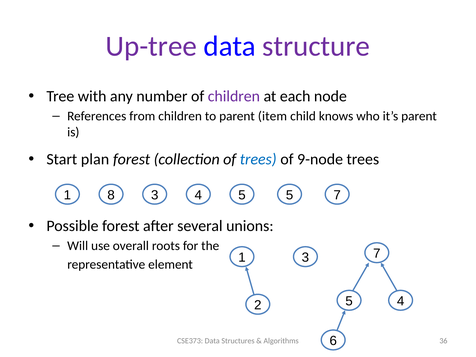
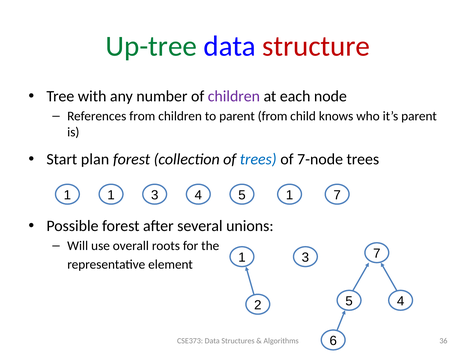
Up-tree colour: purple -> green (151, 46)
structure colour: purple -> red (316, 46)
parent item: item -> from (273, 116)
9-node: 9-node -> 7-node (320, 159)
1 8: 8 -> 1 (111, 195)
5 5: 5 -> 1 (290, 195)
